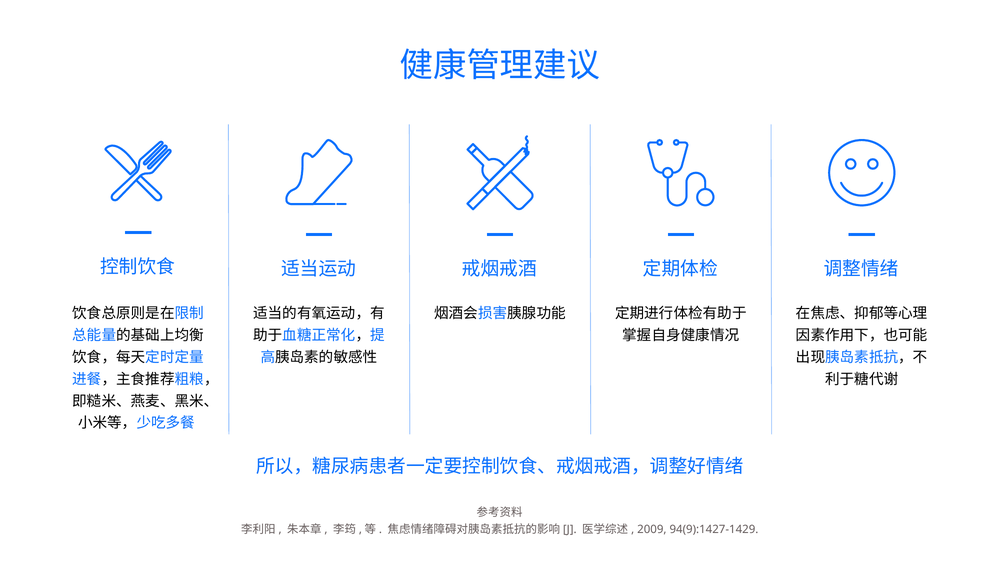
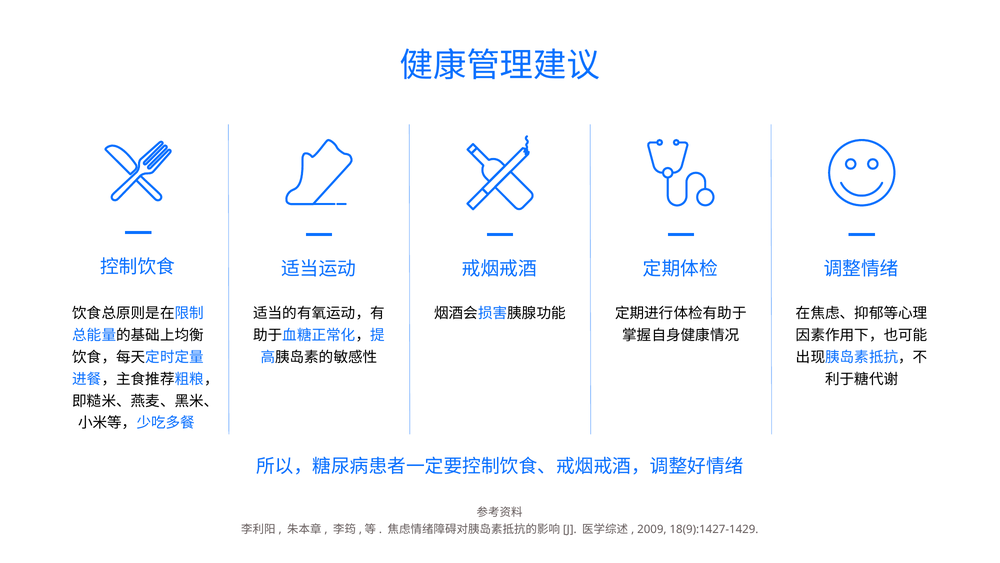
94(9):1427-1429: 94(9):1427-1429 -> 18(9):1427-1429 (714, 529)
